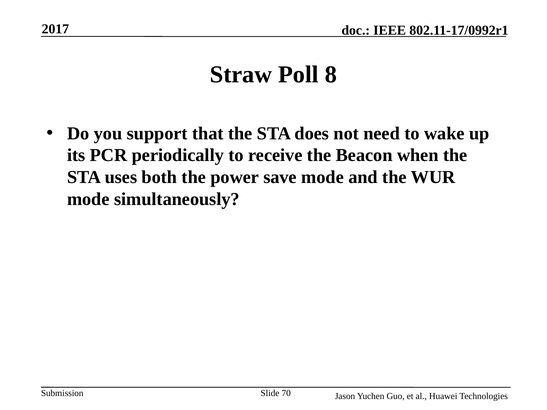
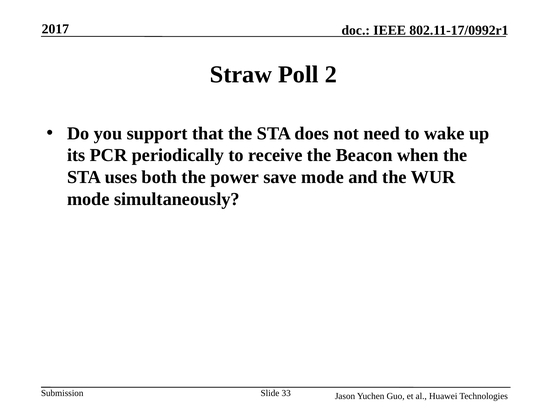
8: 8 -> 2 (331, 75)
70: 70 -> 33 (286, 393)
